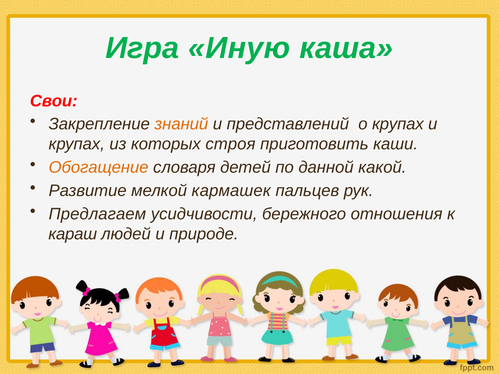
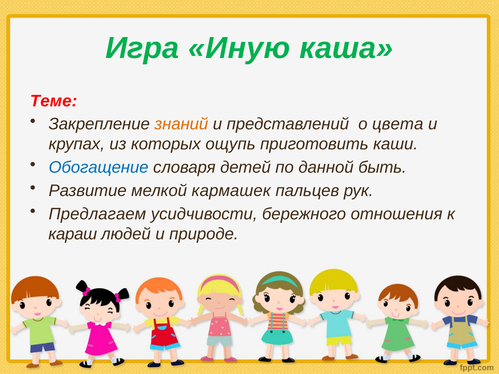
Свои: Свои -> Теме (54, 101)
о крупах: крупах -> цвета (398, 124)
строя: строя -> ощупь (230, 144)
Обогащение colour: orange -> blue (99, 167)
какой: какой -> быть (382, 167)
